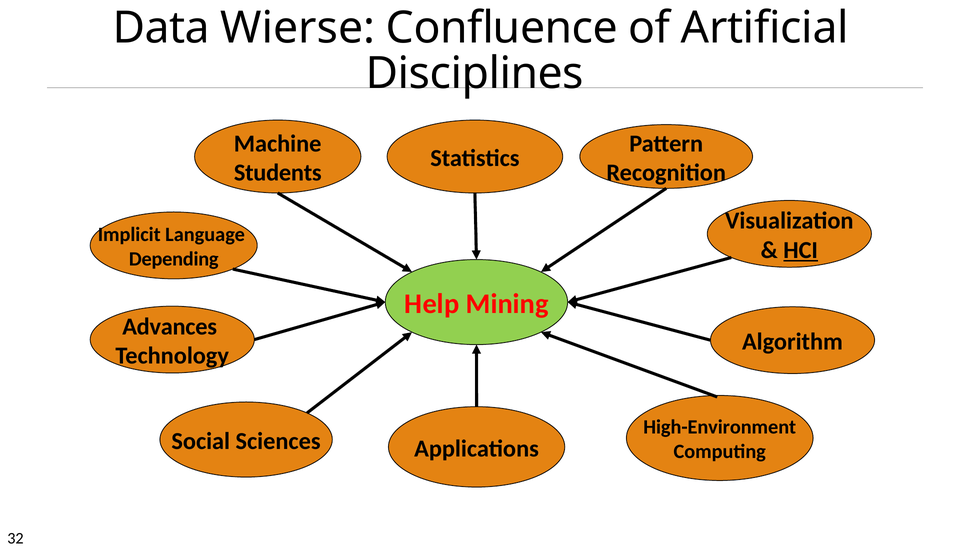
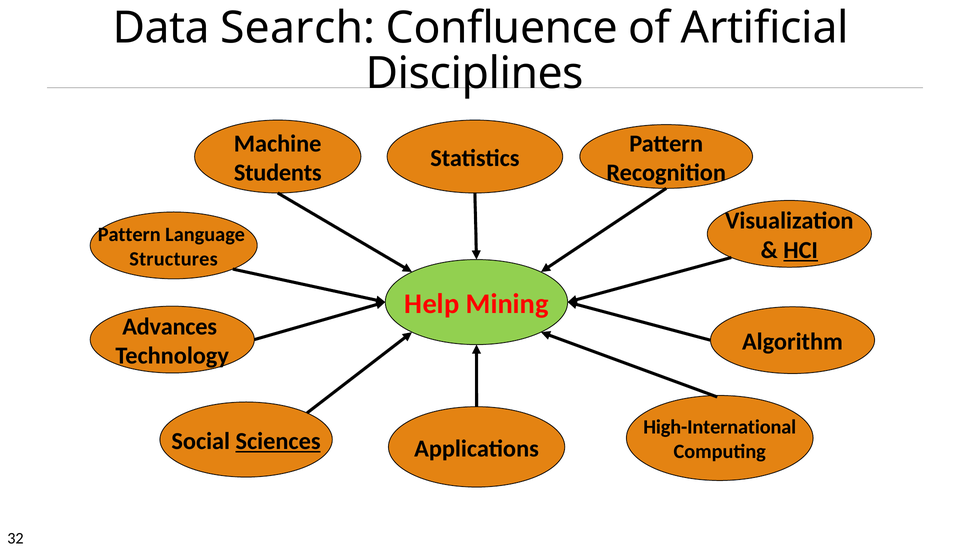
Wierse: Wierse -> Search (298, 28)
Implicit: Implicit -> Pattern (129, 235)
Depending: Depending -> Structures (174, 259)
High-Environment: High-Environment -> High-International (720, 427)
Sciences underline: none -> present (278, 441)
